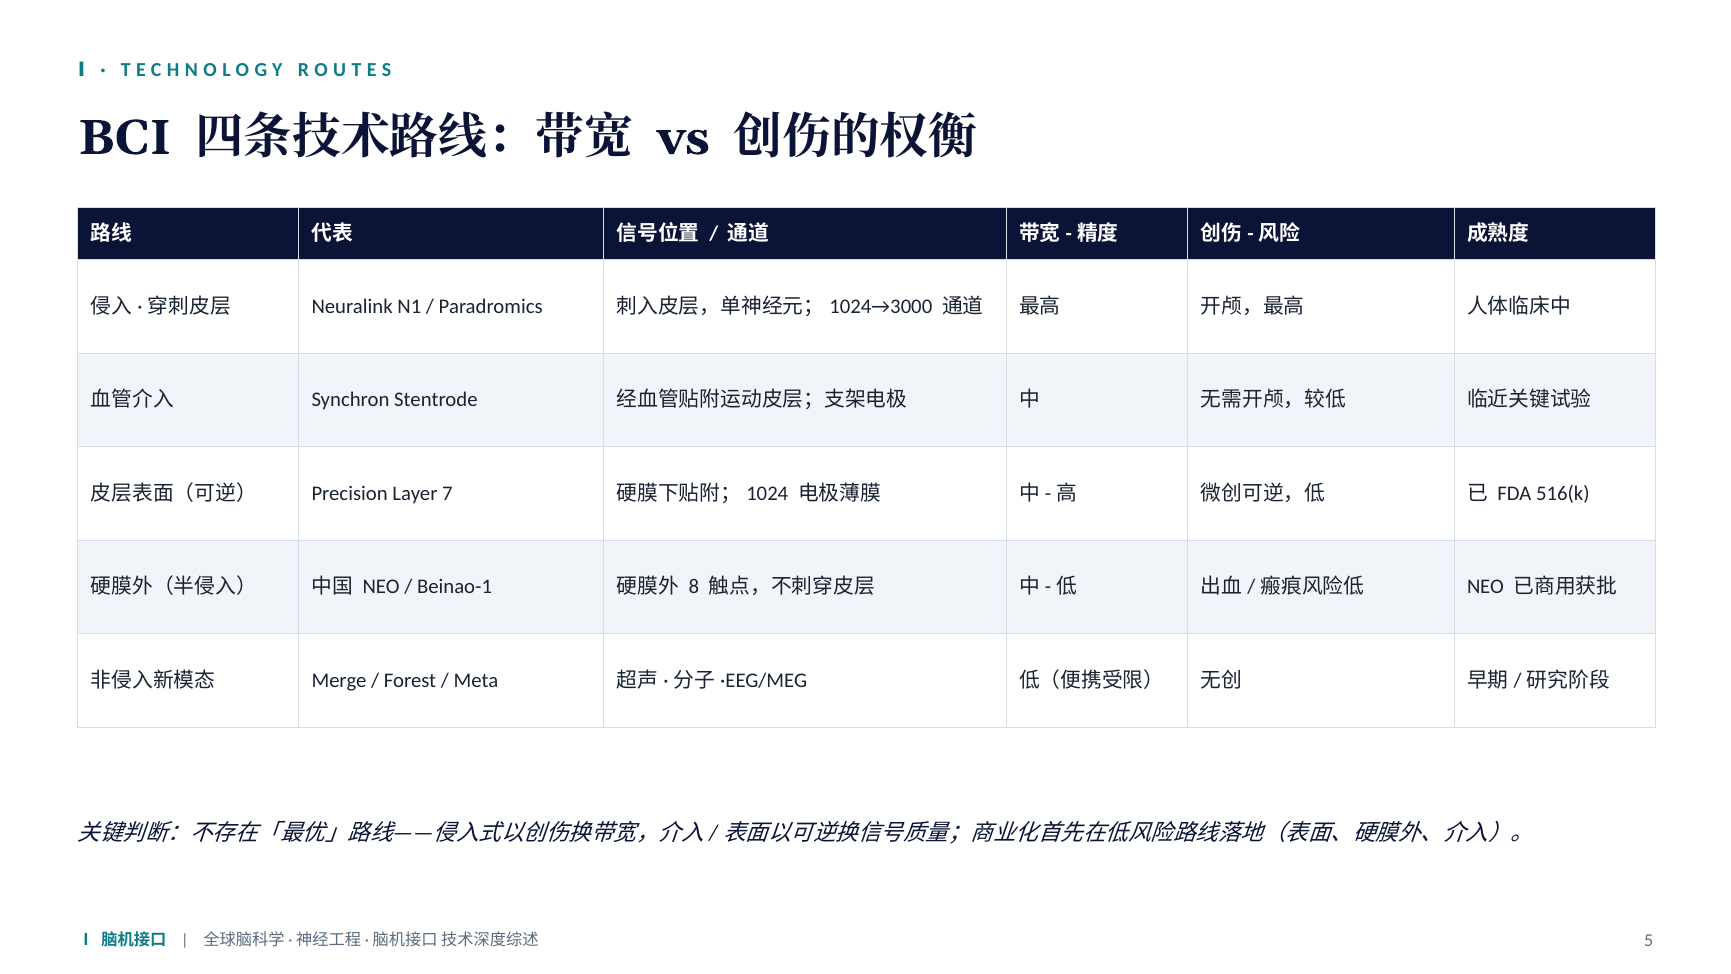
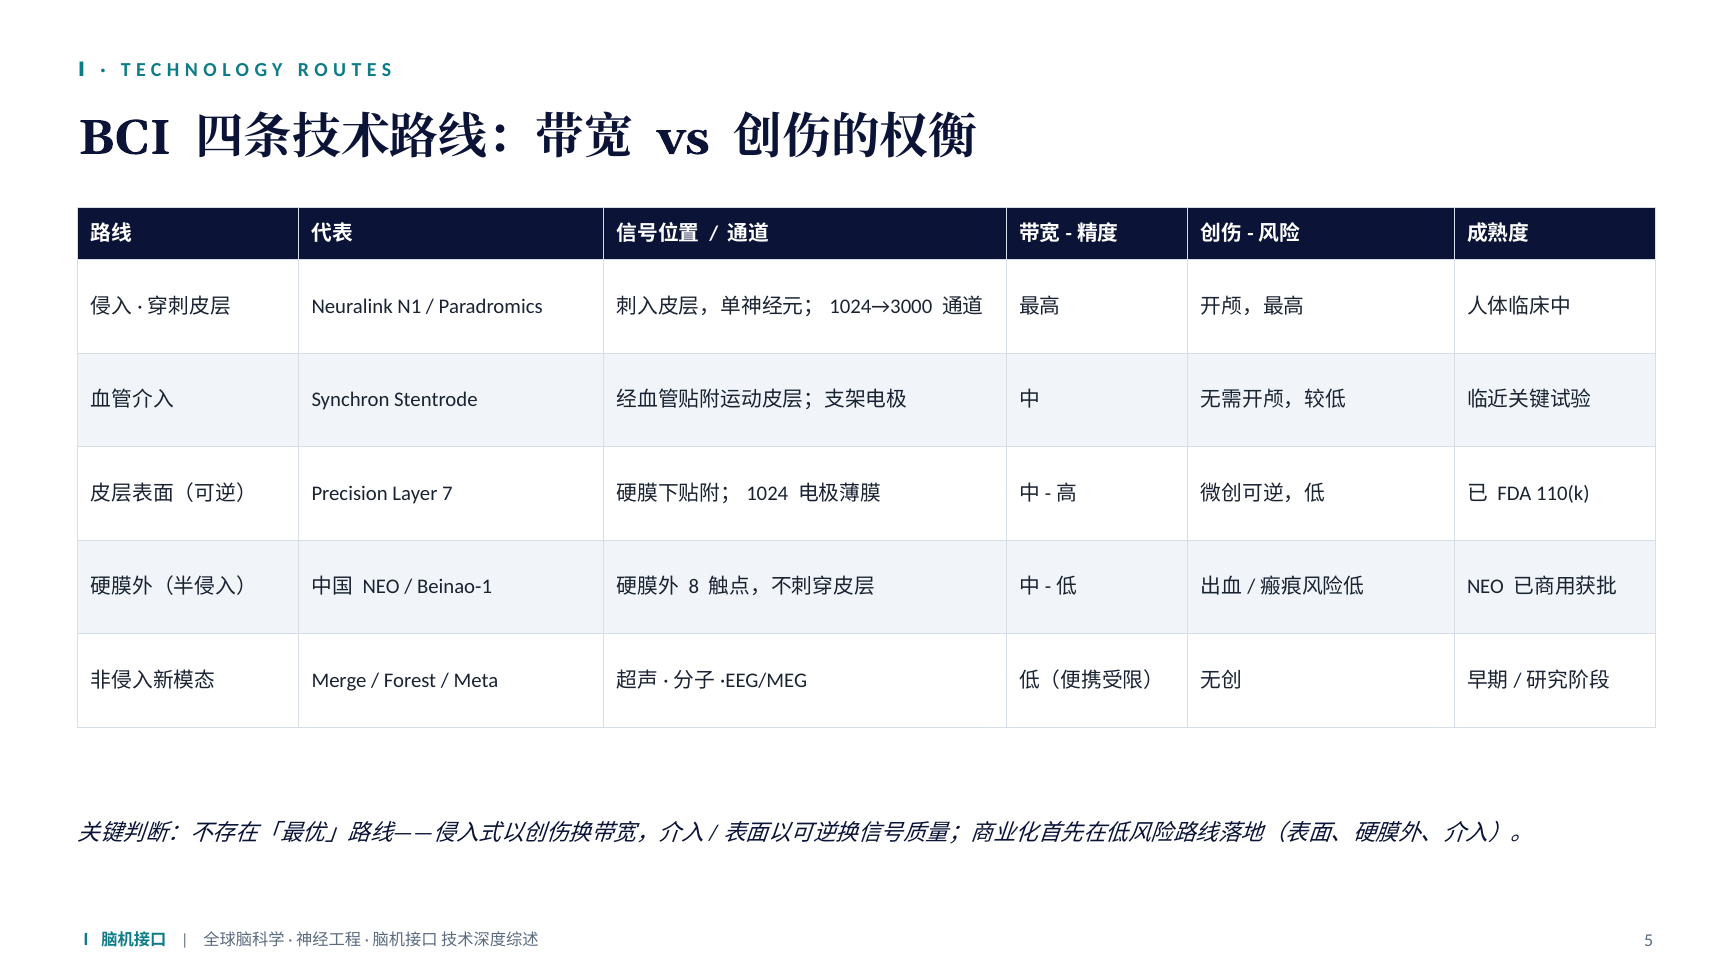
516(k: 516(k -> 110(k (1563, 493)
